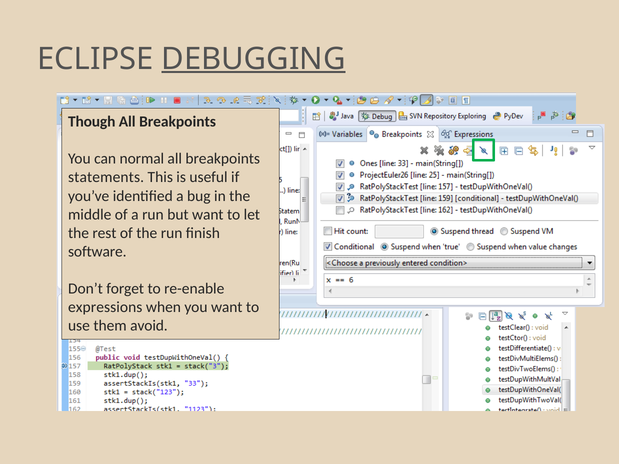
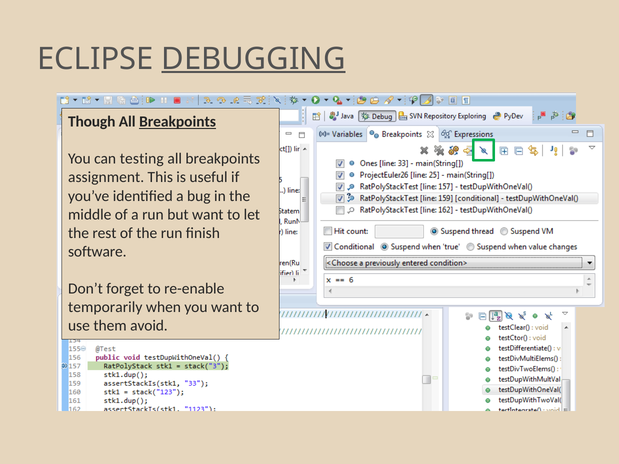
Breakpoints underline: none -> present (178, 122)
normal: normal -> testing (142, 159)
statements: statements -> assignment (106, 177)
expressions: expressions -> temporarily (105, 307)
